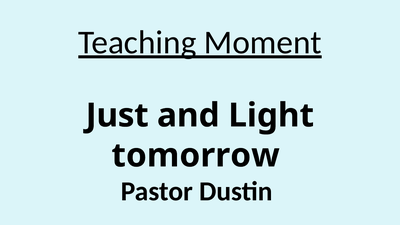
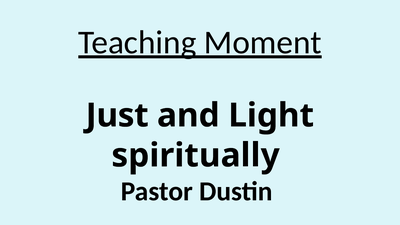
tomorrow: tomorrow -> spiritually (196, 155)
